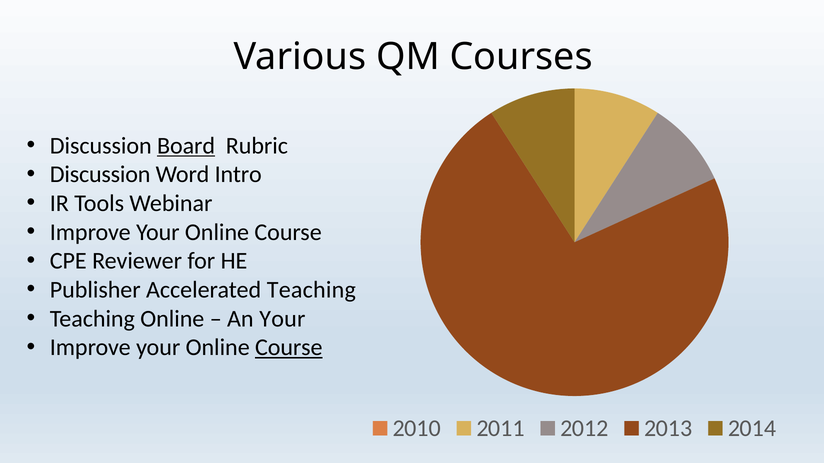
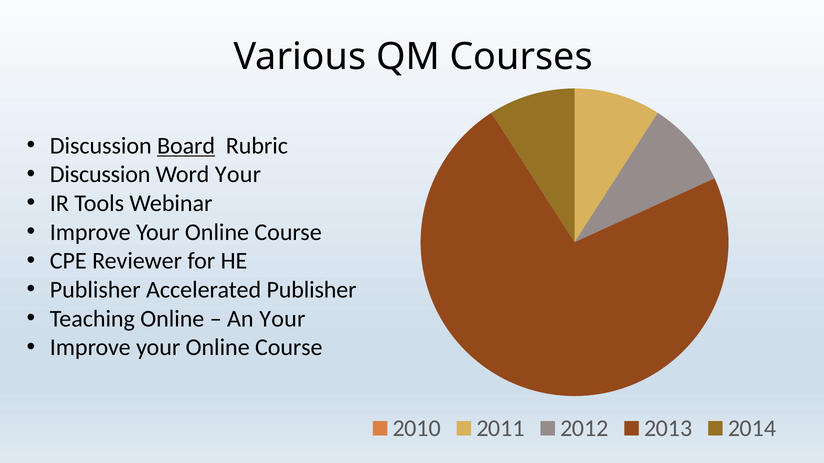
Word Intro: Intro -> Your (238, 175)
Accelerated Teaching: Teaching -> Publisher (312, 290)
Course underline: present -> none (289, 348)
